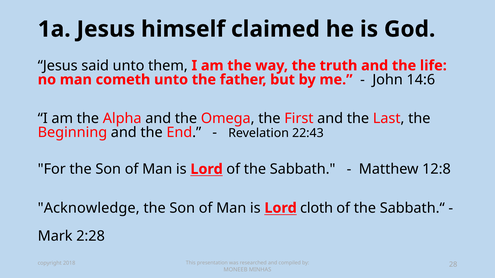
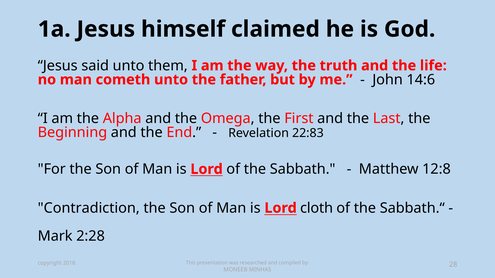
22:43: 22:43 -> 22:83 (308, 133)
Acknowledge: Acknowledge -> Contradiction (89, 208)
